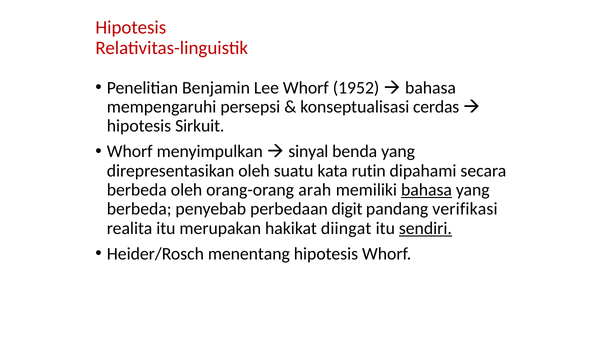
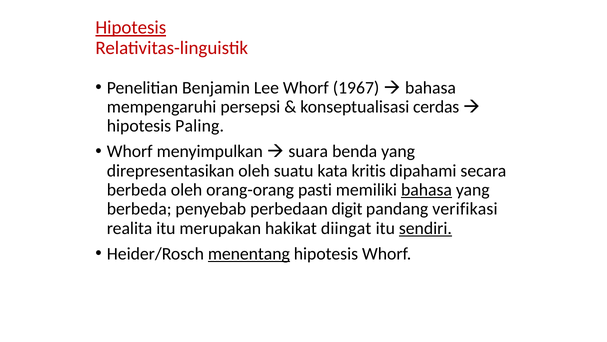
Hipotesis underline: none -> present (131, 28)
1952: 1952 -> 1967 (356, 88)
Sirkuit: Sirkuit -> Paling (200, 126)
sinyal: sinyal -> suara (308, 151)
rutin: rutin -> kritis (369, 170)
arah: arah -> pasti (315, 190)
menentang underline: none -> present (249, 253)
